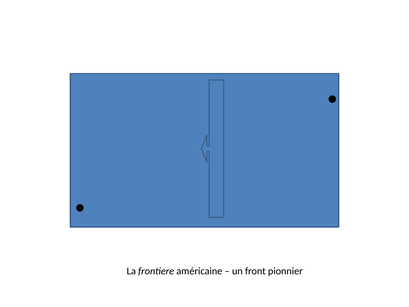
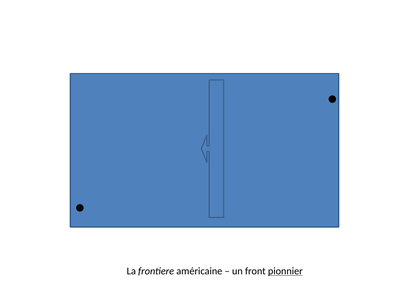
pionnier underline: none -> present (285, 271)
